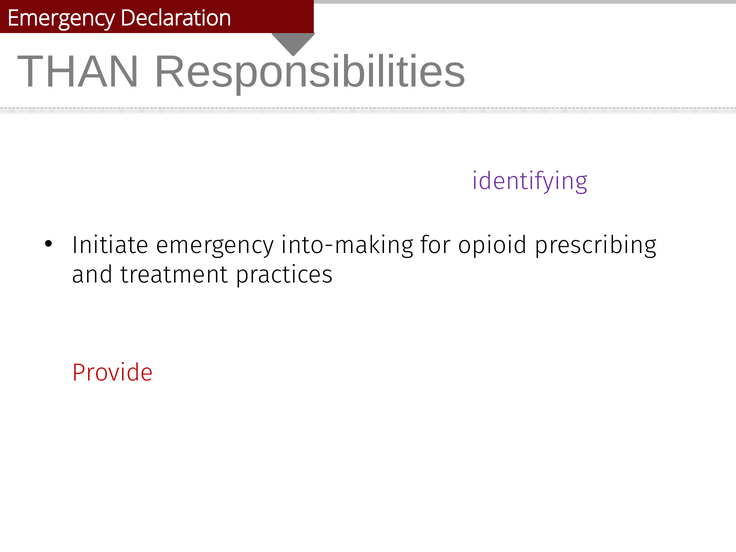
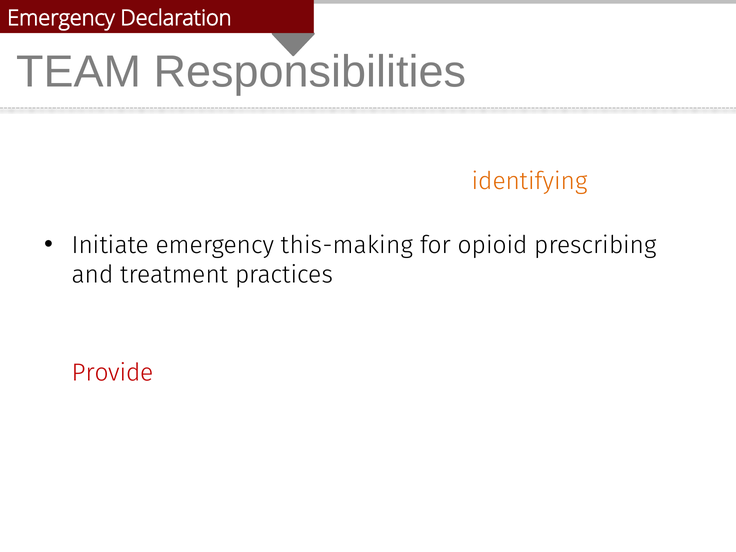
THAN: THAN -> TEAM (79, 72)
identifying colour: purple -> orange (530, 181)
into-making: into-making -> this-making (347, 245)
